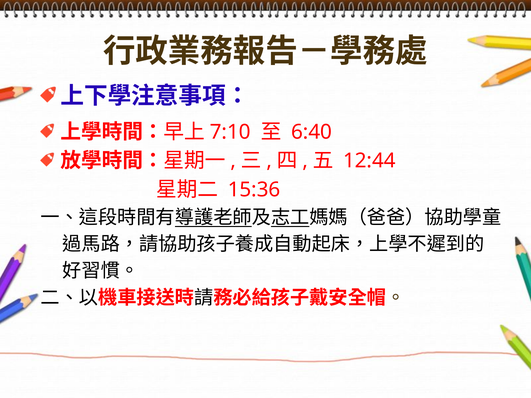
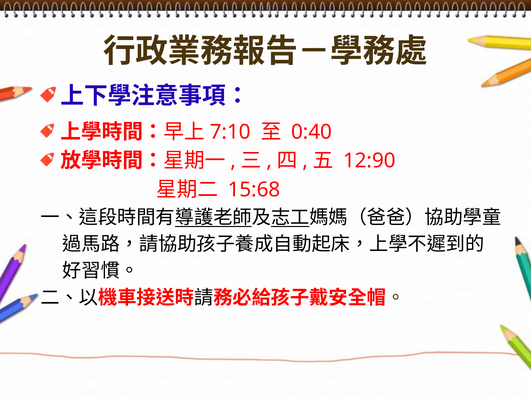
6:40: 6:40 -> 0:40 (312, 132)
12:44: 12:44 -> 12:90 (369, 161)
15:36: 15:36 -> 15:68 (254, 190)
